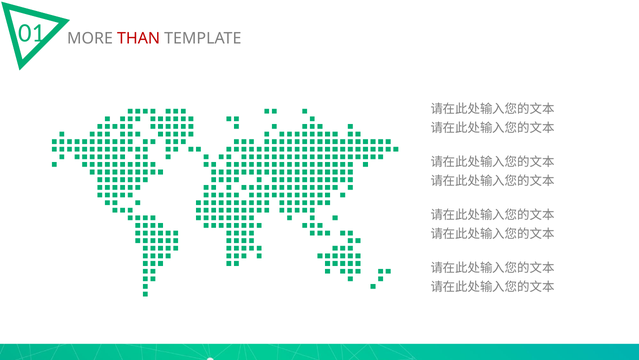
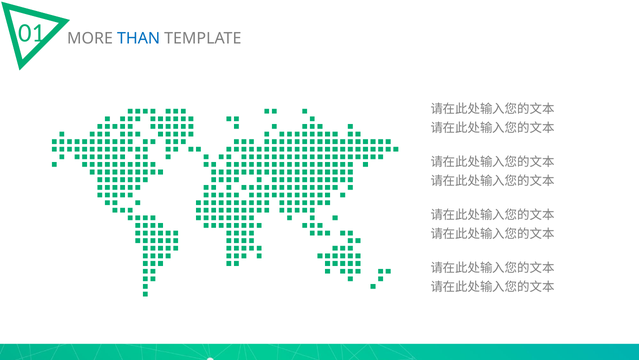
THAN colour: red -> blue (139, 39)
